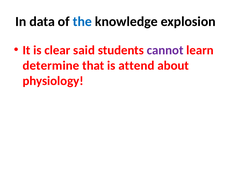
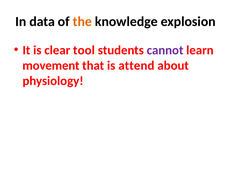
the colour: blue -> orange (82, 22)
said: said -> tool (84, 50)
determine: determine -> movement (51, 66)
